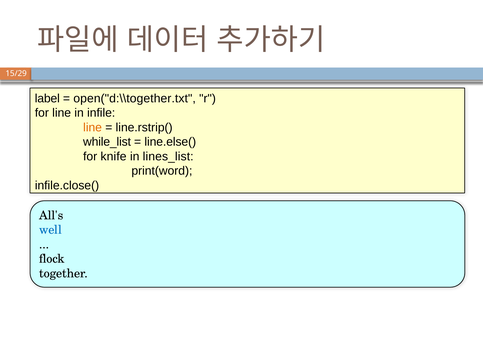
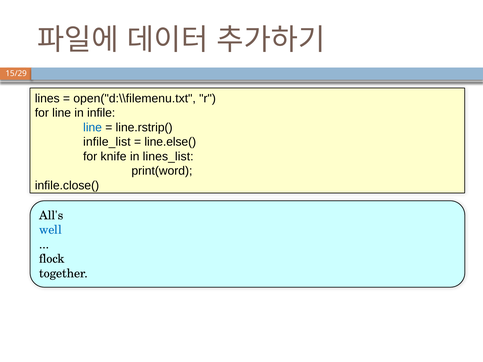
label: label -> lines (47, 99)
open("d:\\together.txt: open("d:\\together.txt -> open("d:\\filemenu.txt (135, 99)
line colour: orange -> blue (93, 128)
while_list: while_list -> infile_list (107, 142)
